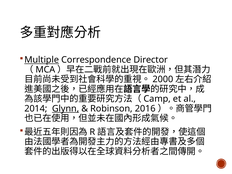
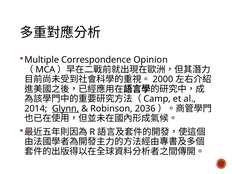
Multiple underline: present -> none (42, 60)
Director: Director -> Opinion (151, 60)
2016: 2016 -> 2036 (145, 109)
